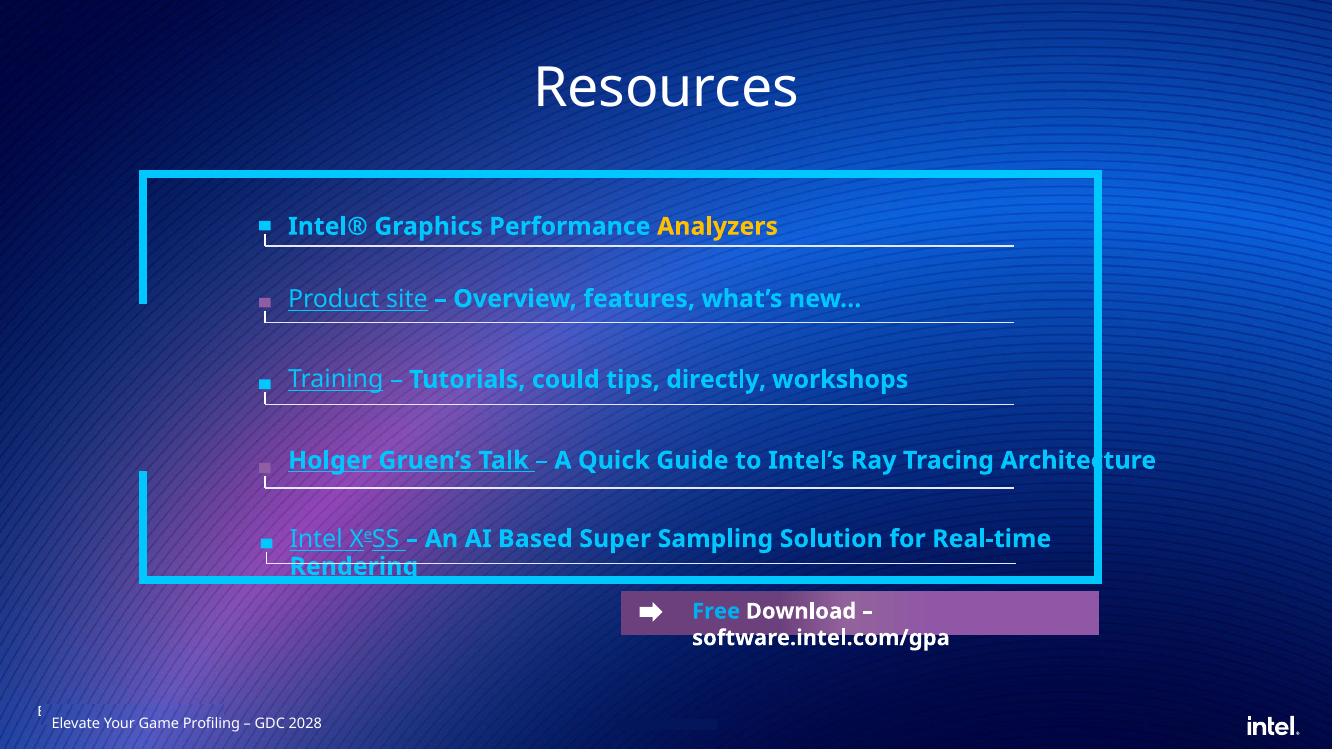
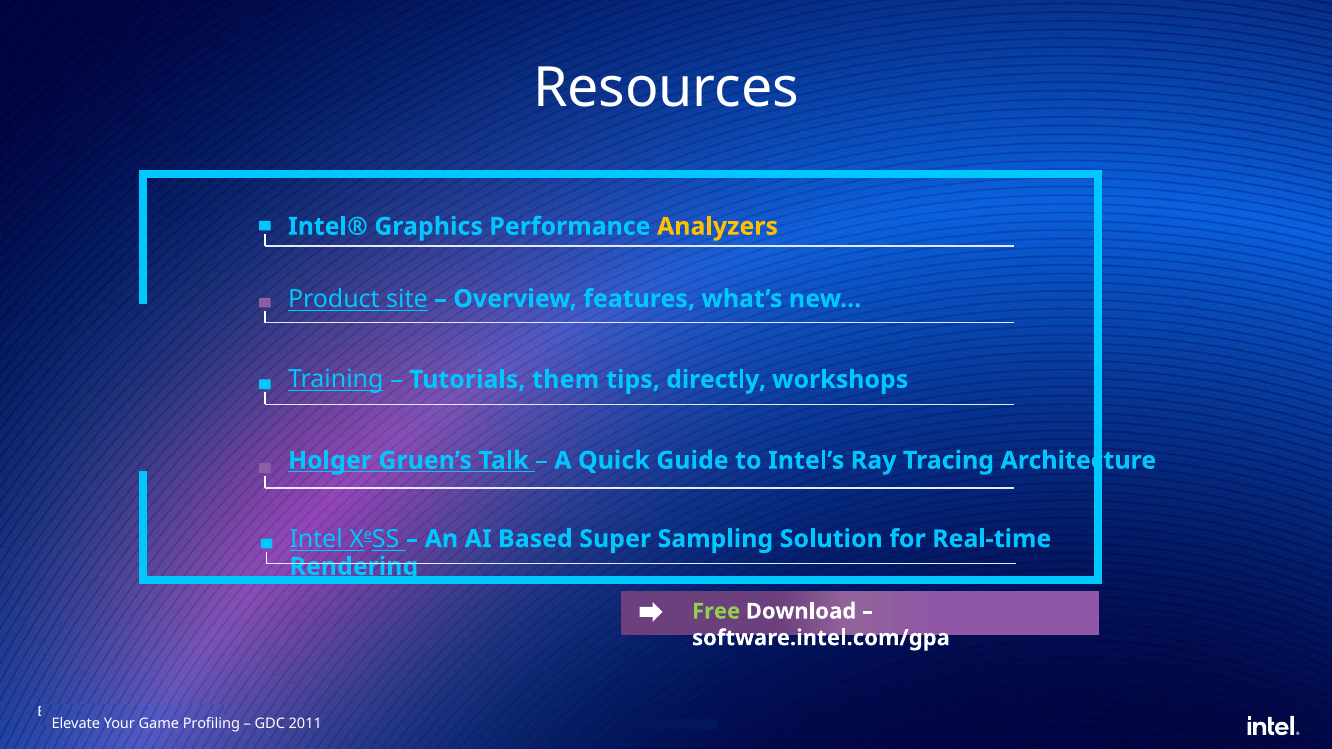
could: could -> them (566, 380)
Free colour: light blue -> light green (716, 611)
2028: 2028 -> 2011 (305, 724)
